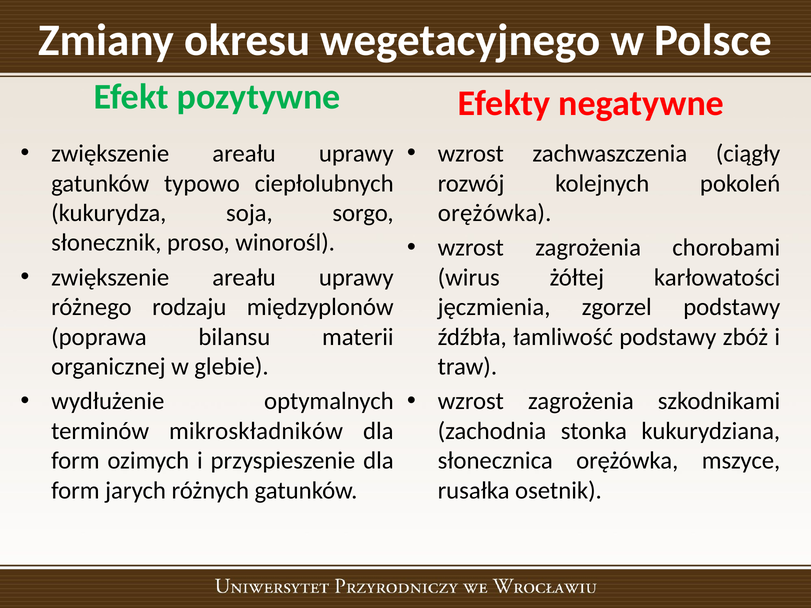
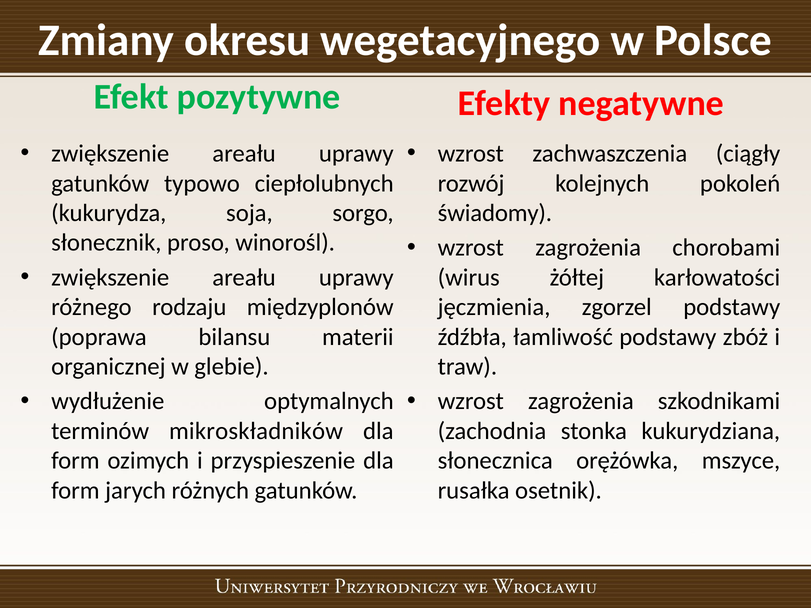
orężówka: orężówka -> świadomy (495, 213)
